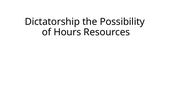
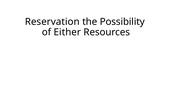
Dictatorship: Dictatorship -> Reservation (52, 22)
Hours: Hours -> Either (67, 32)
